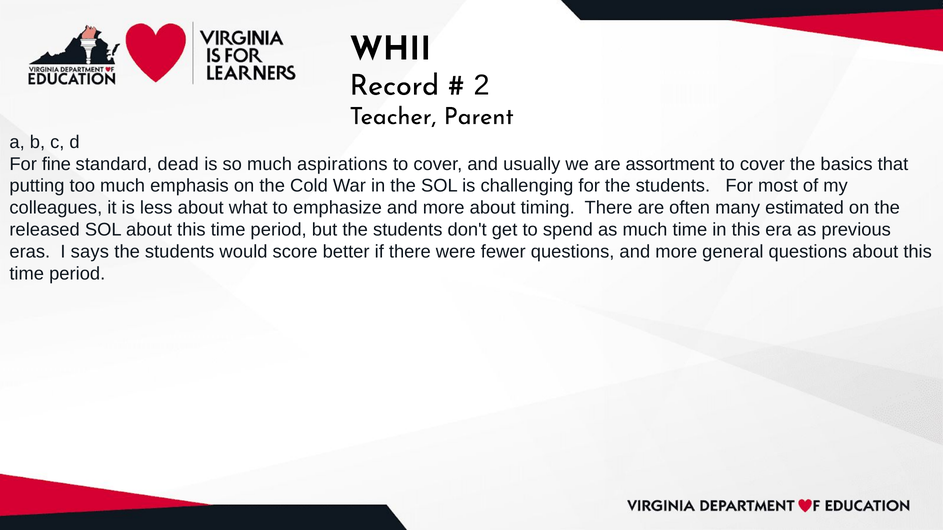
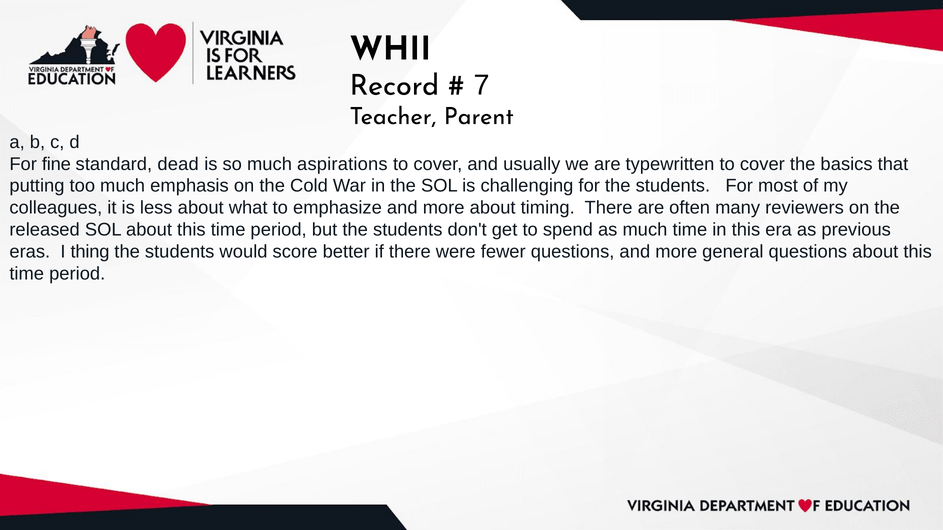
2: 2 -> 7 (482, 85)
assortment: assortment -> typewritten (670, 164)
estimated: estimated -> reviewers (804, 208)
says: says -> thing (90, 252)
